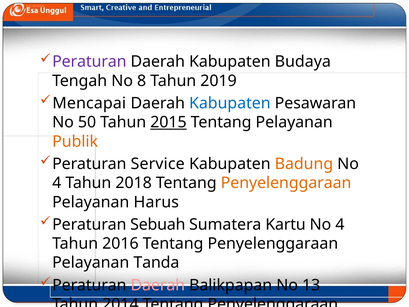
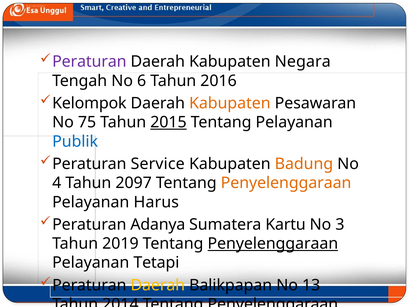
Budaya: Budaya -> Negara (303, 62)
8: 8 -> 6 (142, 81)
2019: 2019 -> 2016 (219, 81)
Mencapai: Mencapai -> Kelompok (89, 103)
Kabupaten colour: blue -> orange (230, 103)
50: 50 -> 75 (87, 122)
Publik colour: orange -> blue (75, 141)
2018: 2018 -> 2097 (134, 183)
Sebuah: Sebuah -> Adanya (158, 224)
4: 4 -> 3 (340, 224)
2016: 2016 -> 2019 (120, 243)
Penyelenggaraan underline: none -> present (273, 243)
Tanda: Tanda -> Tetapi (156, 263)
Daerah colour: pink -> yellow (158, 285)
